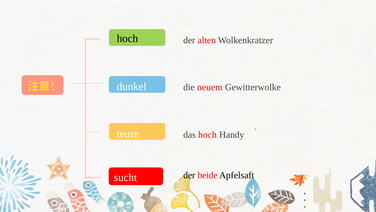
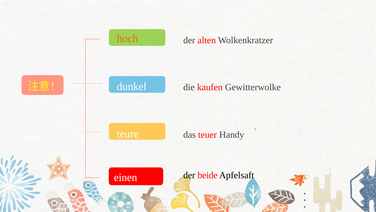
hoch colour: black -> orange (127, 38)
neuem: neuem -> kaufen (210, 87)
das hoch: hoch -> teuer (207, 134)
sucht: sucht -> einen (126, 177)
